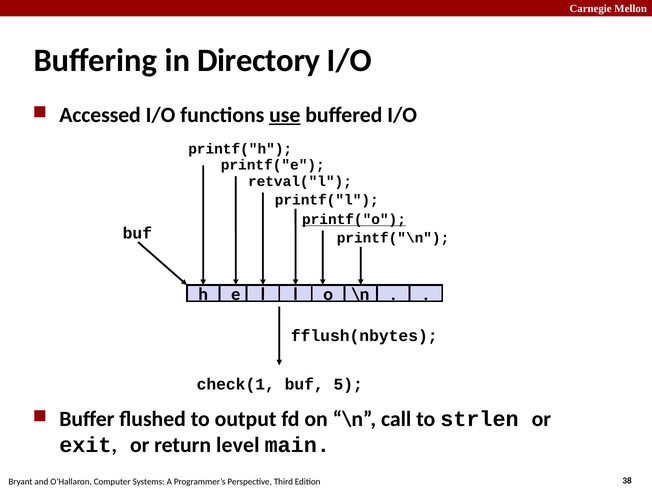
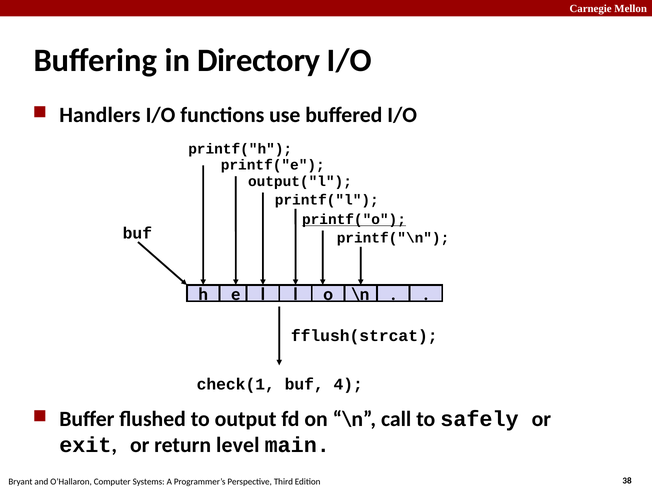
Accessed: Accessed -> Handlers (100, 115)
use underline: present -> none (285, 115)
retval("l: retval("l -> output("l (300, 181)
fflush(nbytes: fflush(nbytes -> fflush(strcat (364, 336)
5: 5 -> 4 (348, 385)
strlen: strlen -> safely (479, 419)
